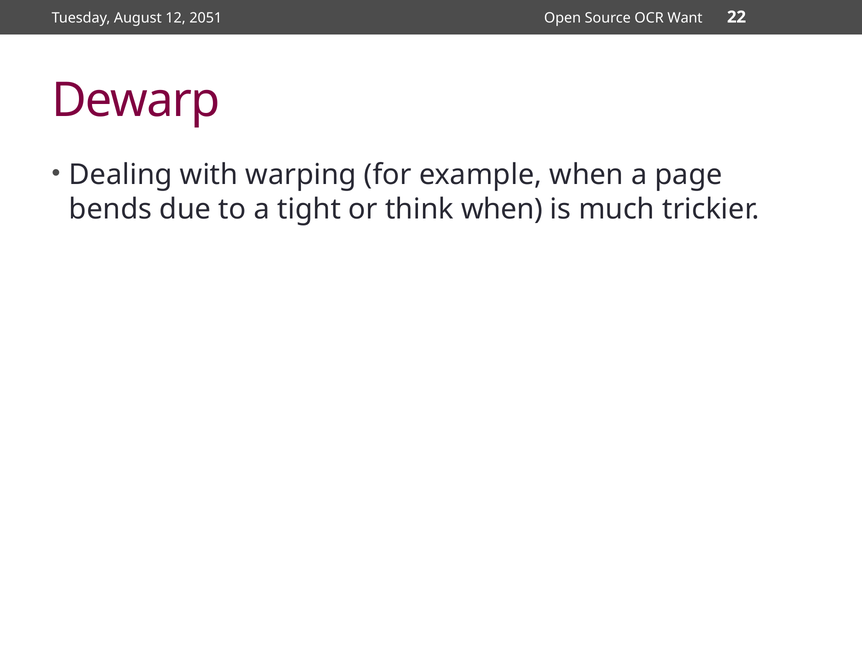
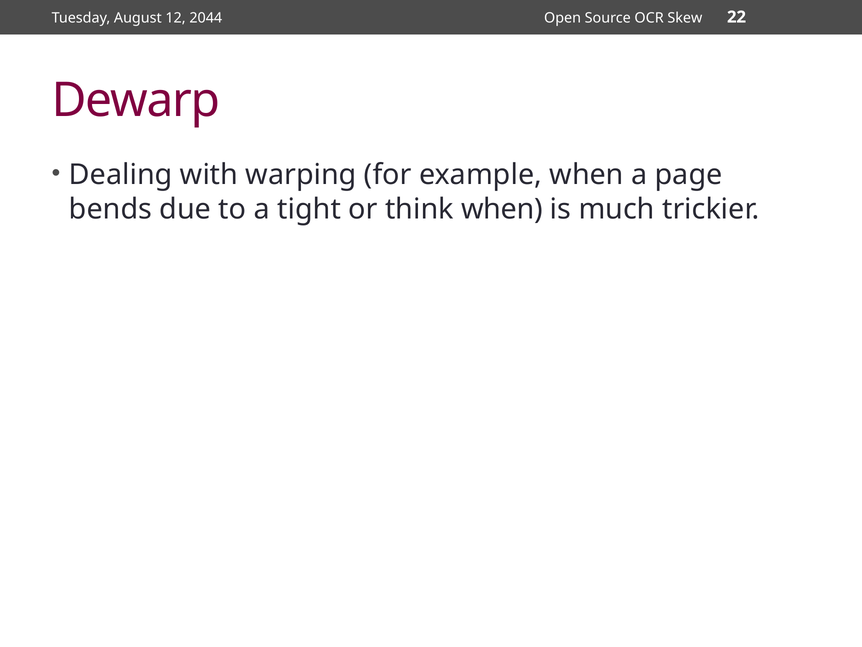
2051: 2051 -> 2044 (206, 18)
Want: Want -> Skew (685, 18)
